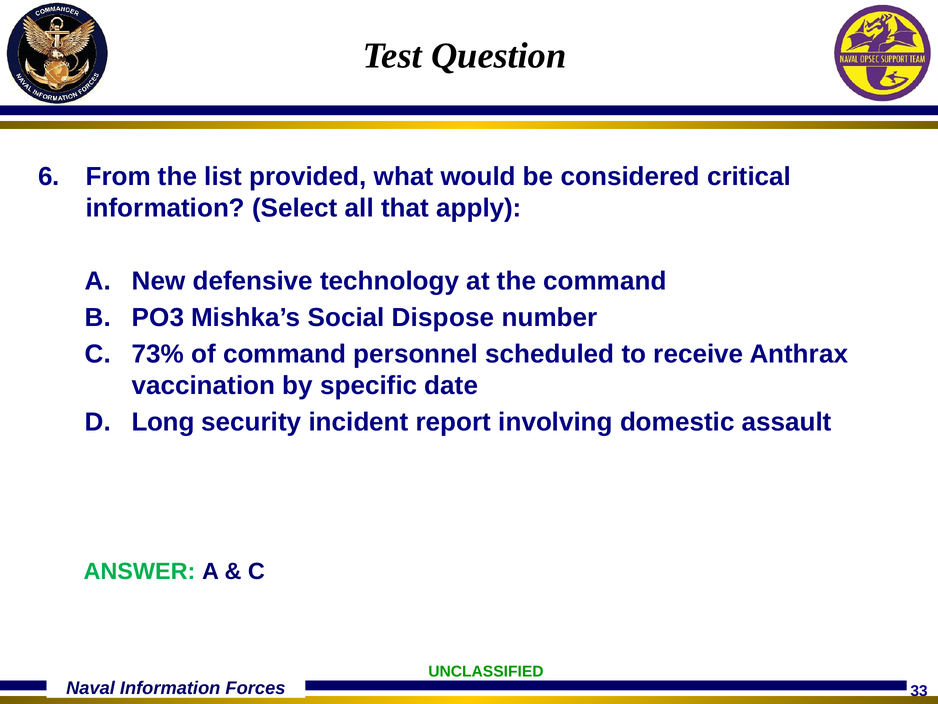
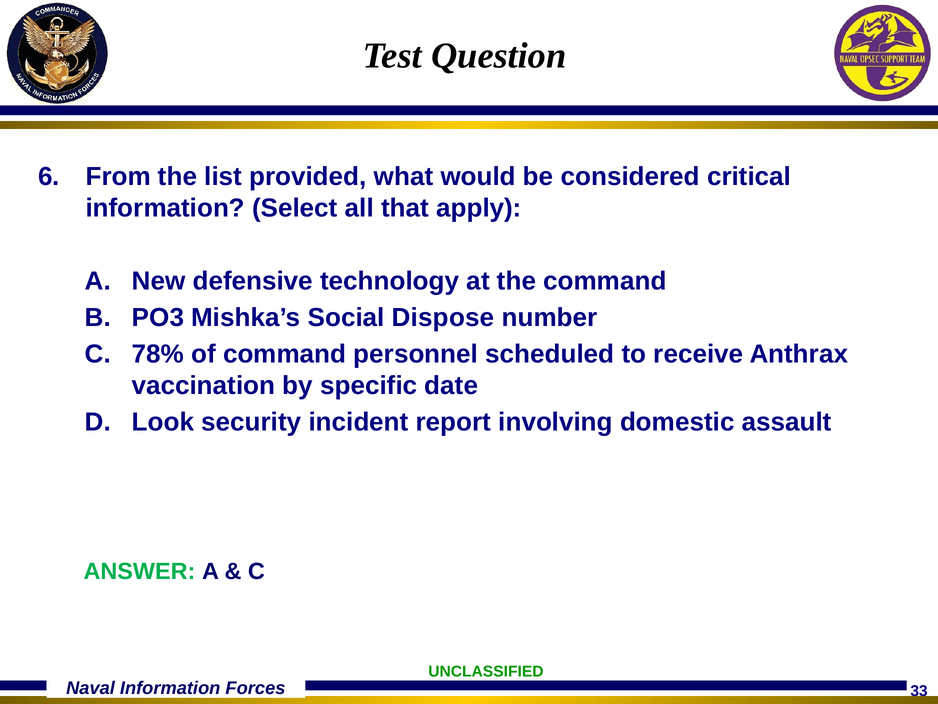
73%: 73% -> 78% (158, 354)
Long: Long -> Look (163, 422)
